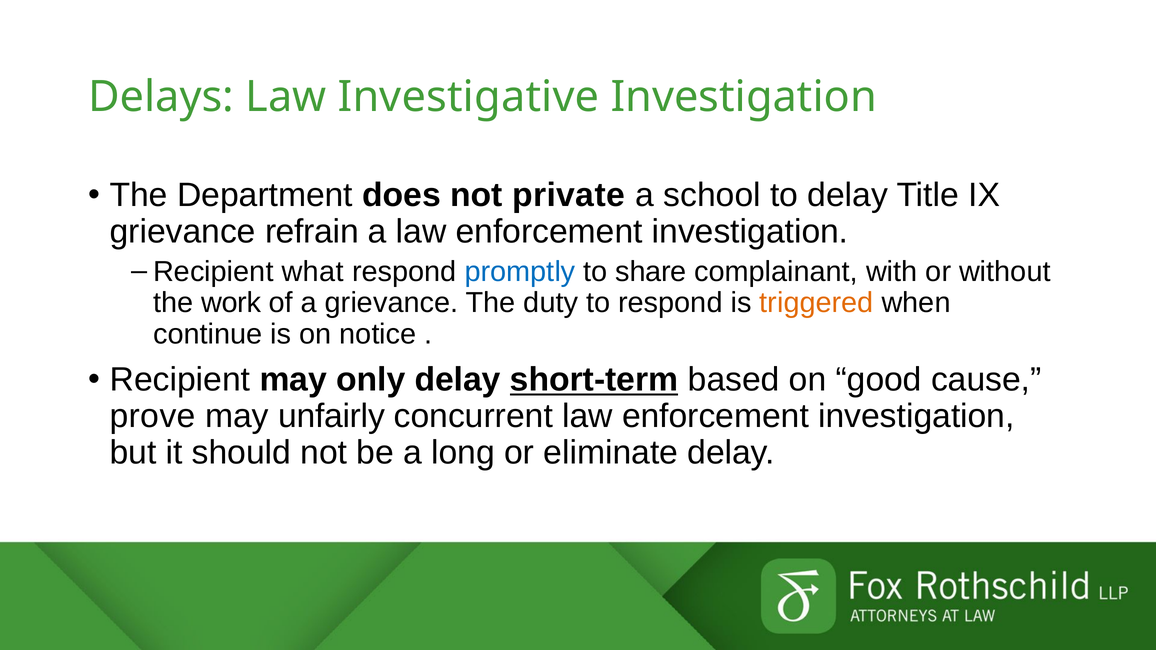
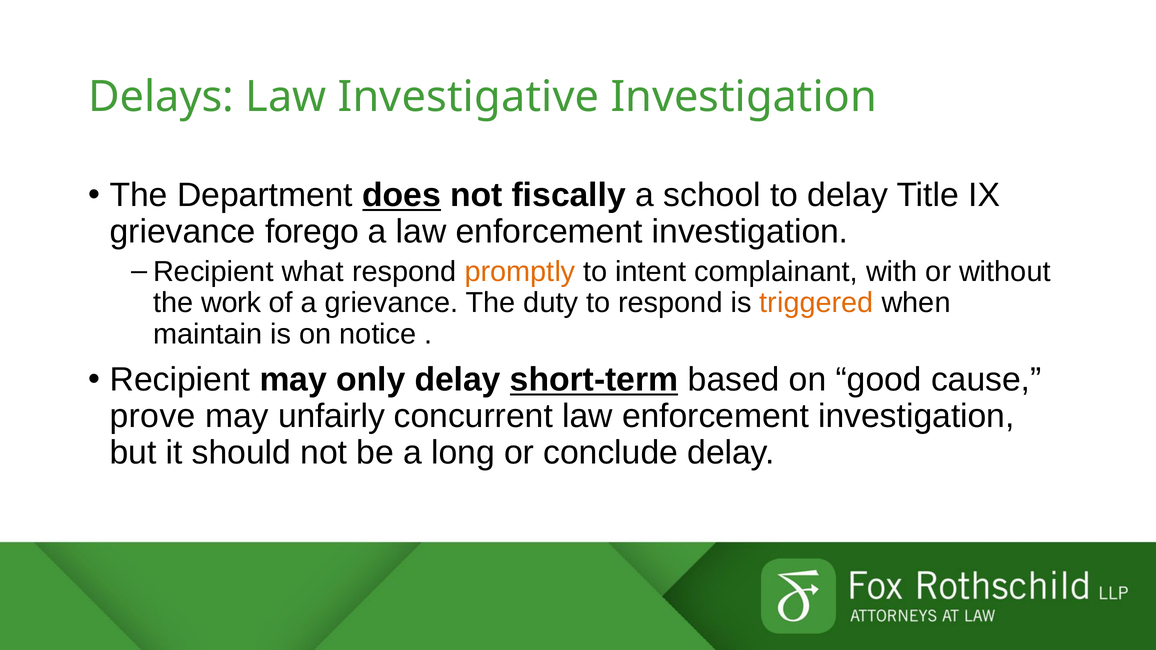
does underline: none -> present (402, 195)
private: private -> fiscally (569, 195)
refrain: refrain -> forego (312, 232)
promptly colour: blue -> orange (520, 272)
share: share -> intent (651, 272)
continue: continue -> maintain (208, 334)
eliminate: eliminate -> conclude (611, 453)
